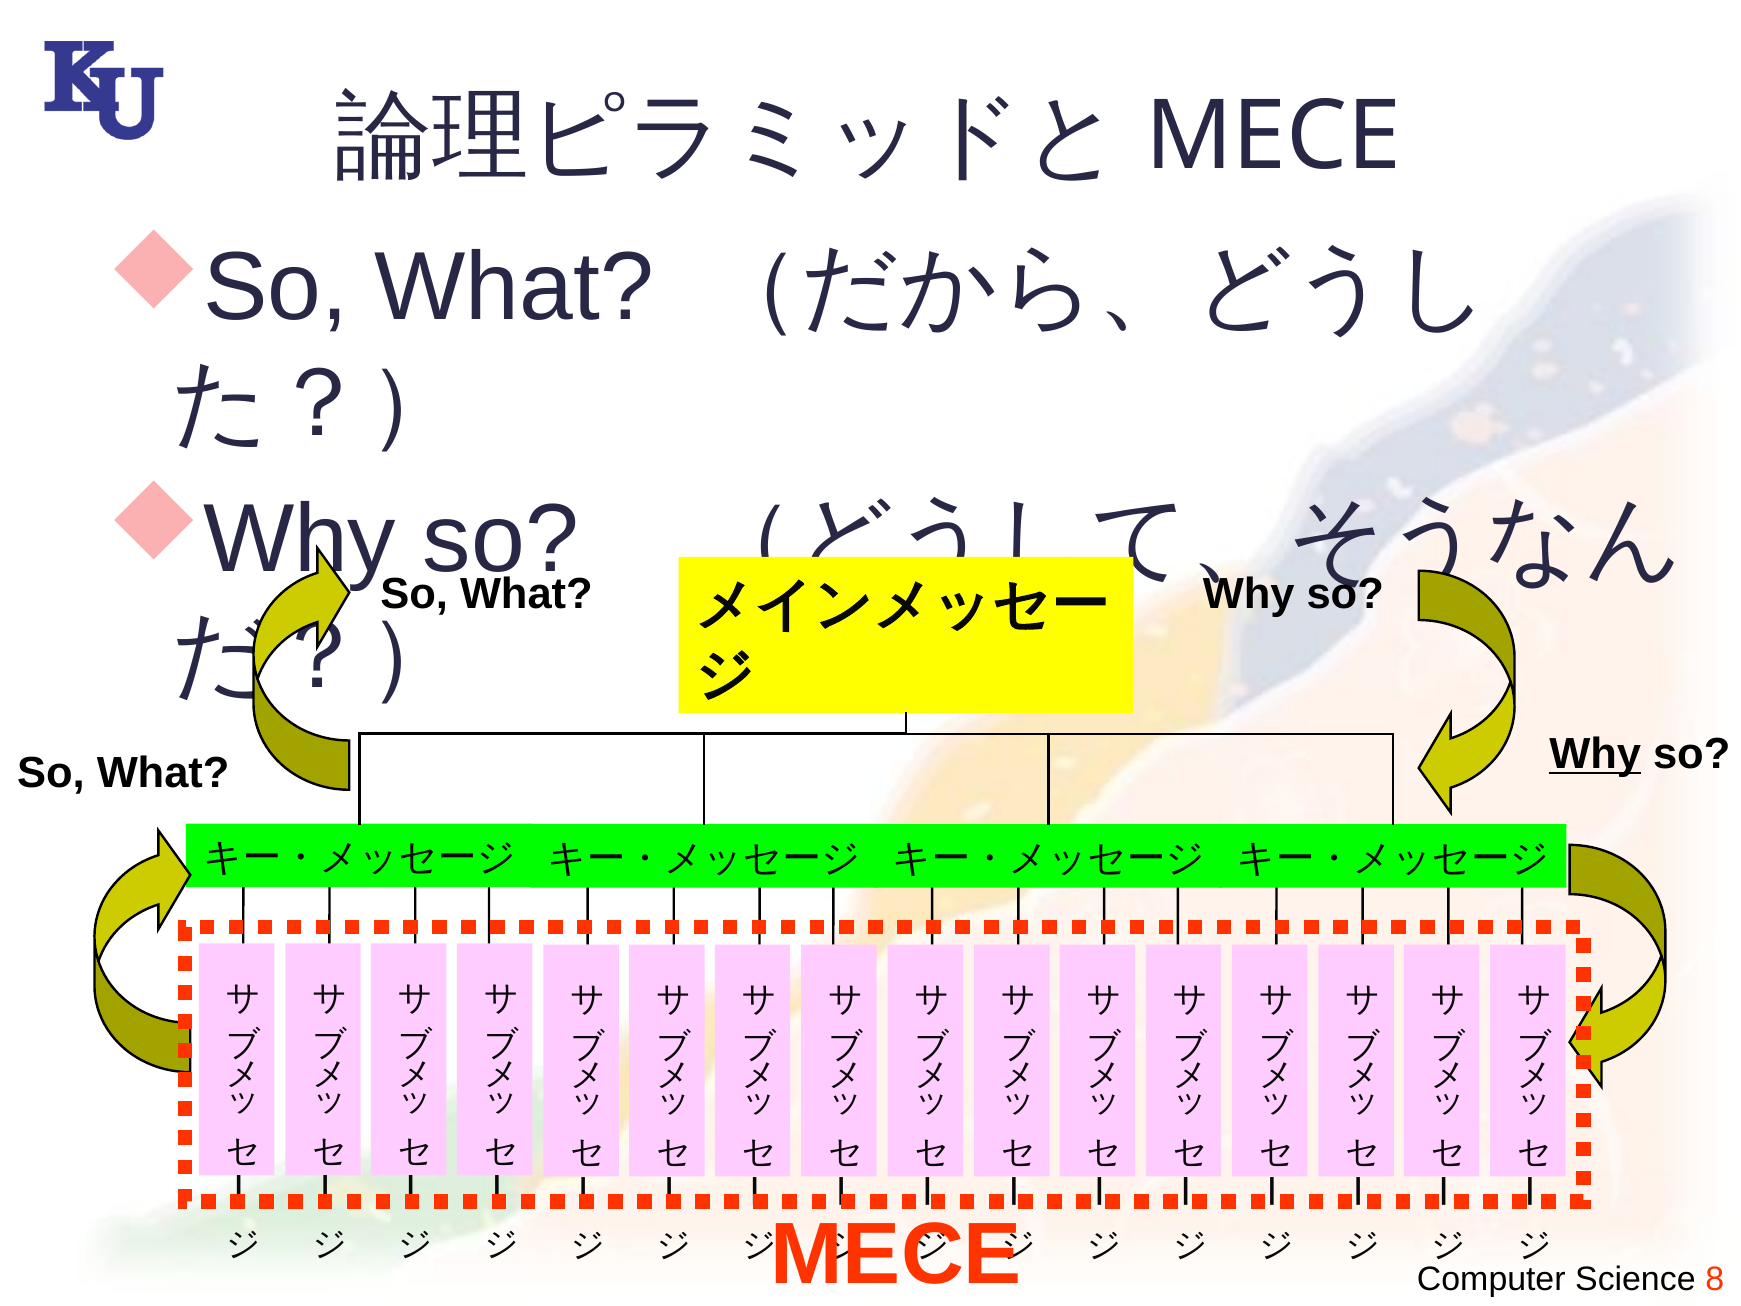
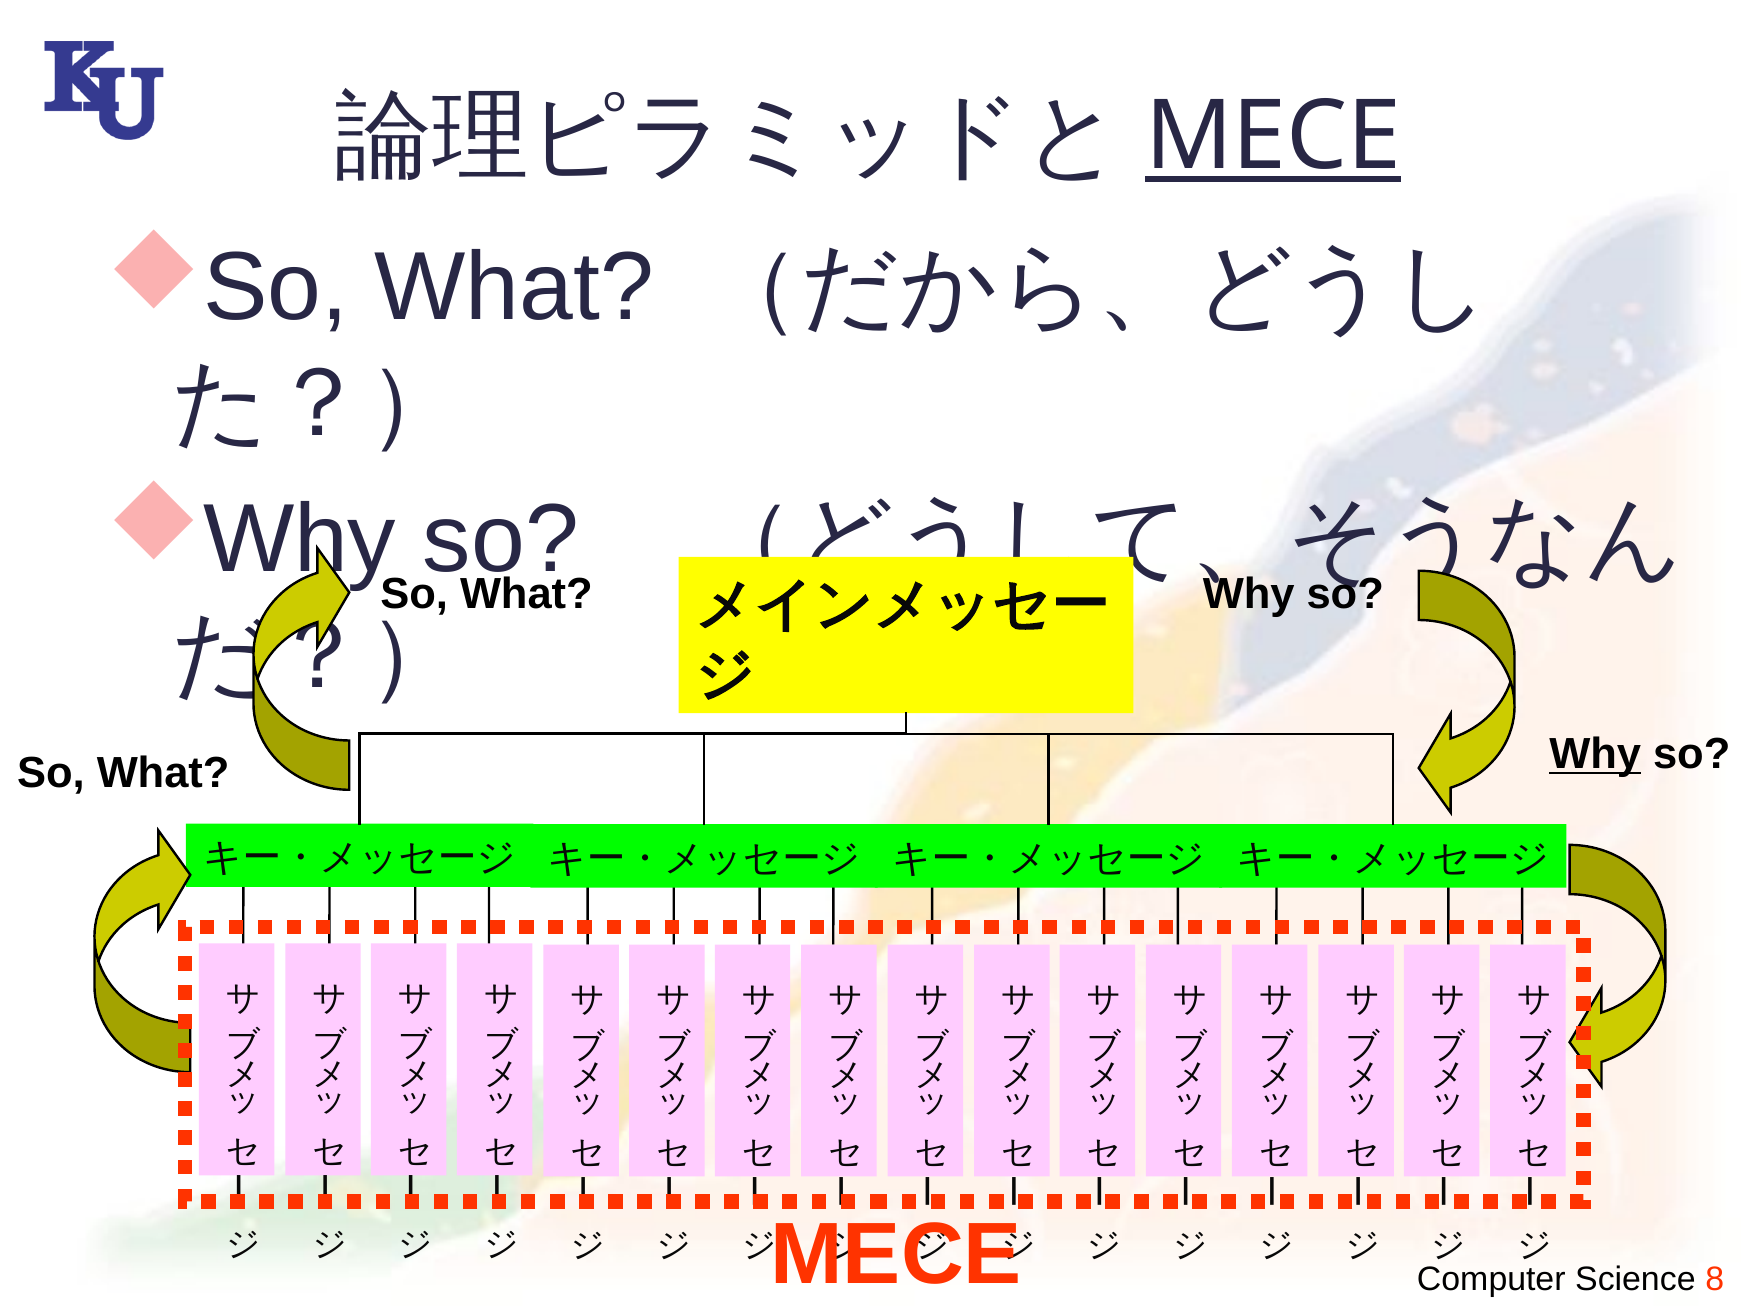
MECE underline: none -> present (1273, 137)
